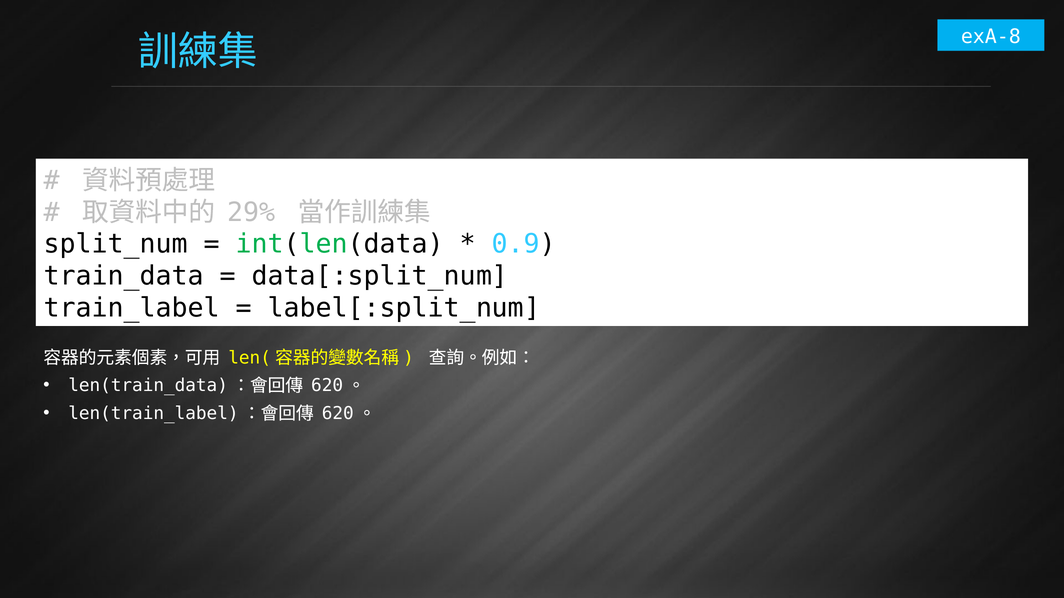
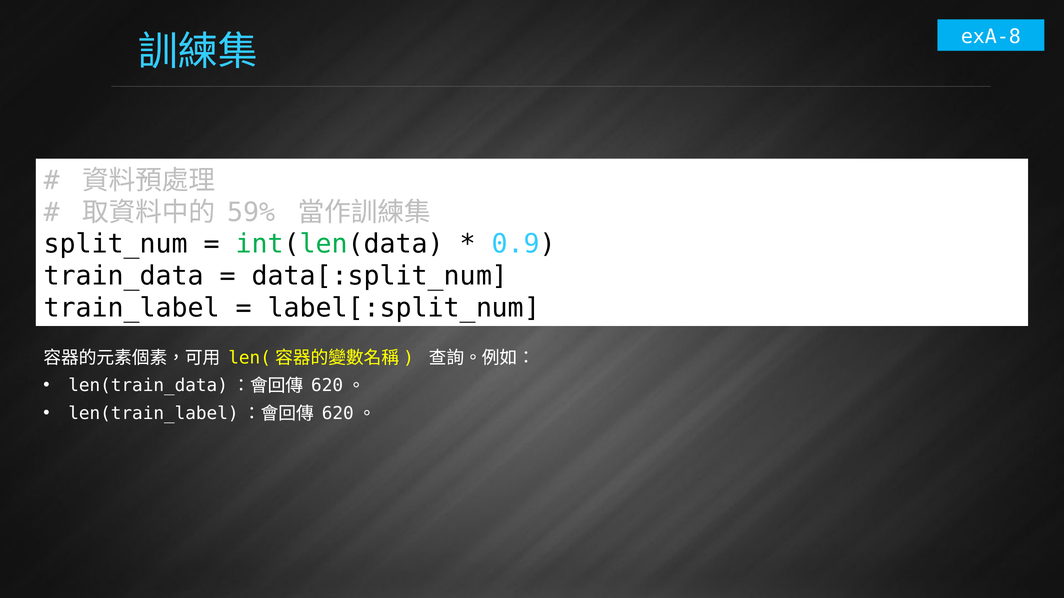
29%: 29% -> 59% (251, 212)
